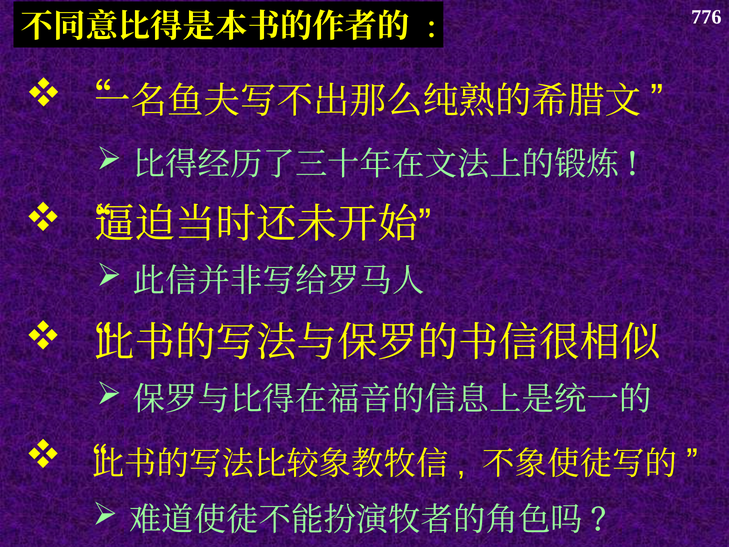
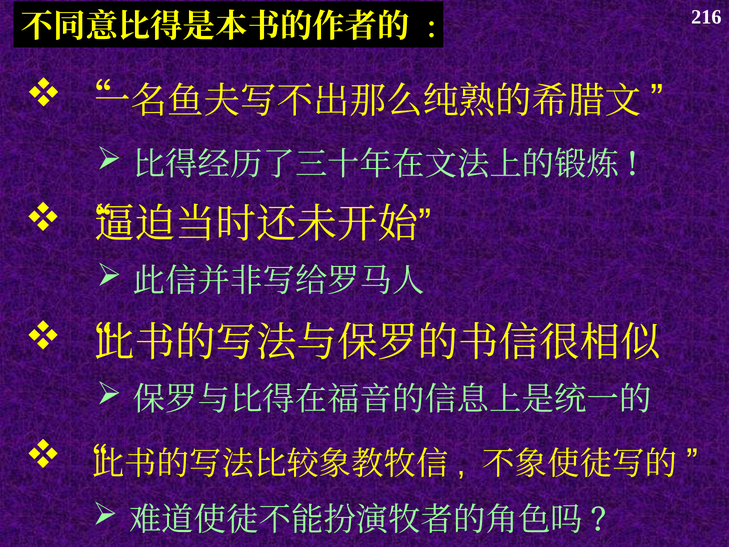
776: 776 -> 216 (706, 17)
